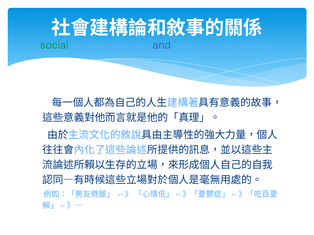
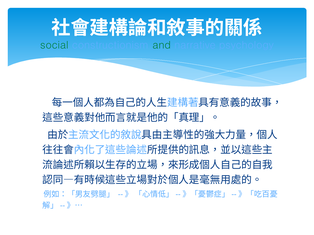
and colour: purple -> green (162, 45)
